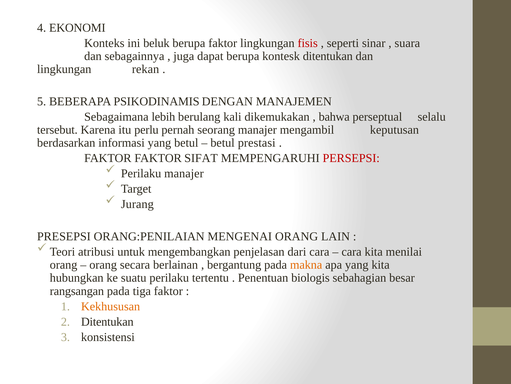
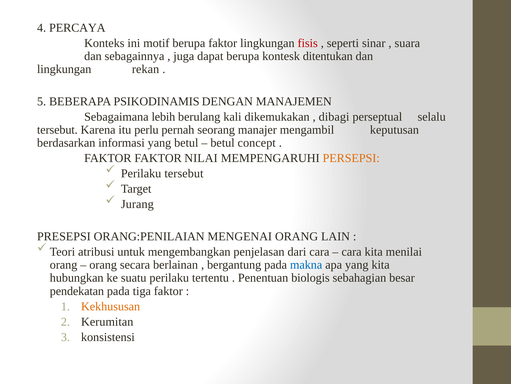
EKONOMI: EKONOMI -> PERCAYA (77, 28)
beluk: beluk -> motif (156, 43)
bahwa: bahwa -> dibagi (334, 117)
prestasi: prestasi -> concept (257, 143)
SIFAT: SIFAT -> NILAI (201, 158)
PERSEPSI colour: red -> orange (351, 158)
Perilaku manajer: manajer -> tersebut (184, 173)
makna colour: orange -> blue (306, 264)
rangsangan: rangsangan -> pendekatan (77, 290)
Ditentukan: Ditentukan -> Kerumitan (107, 321)
